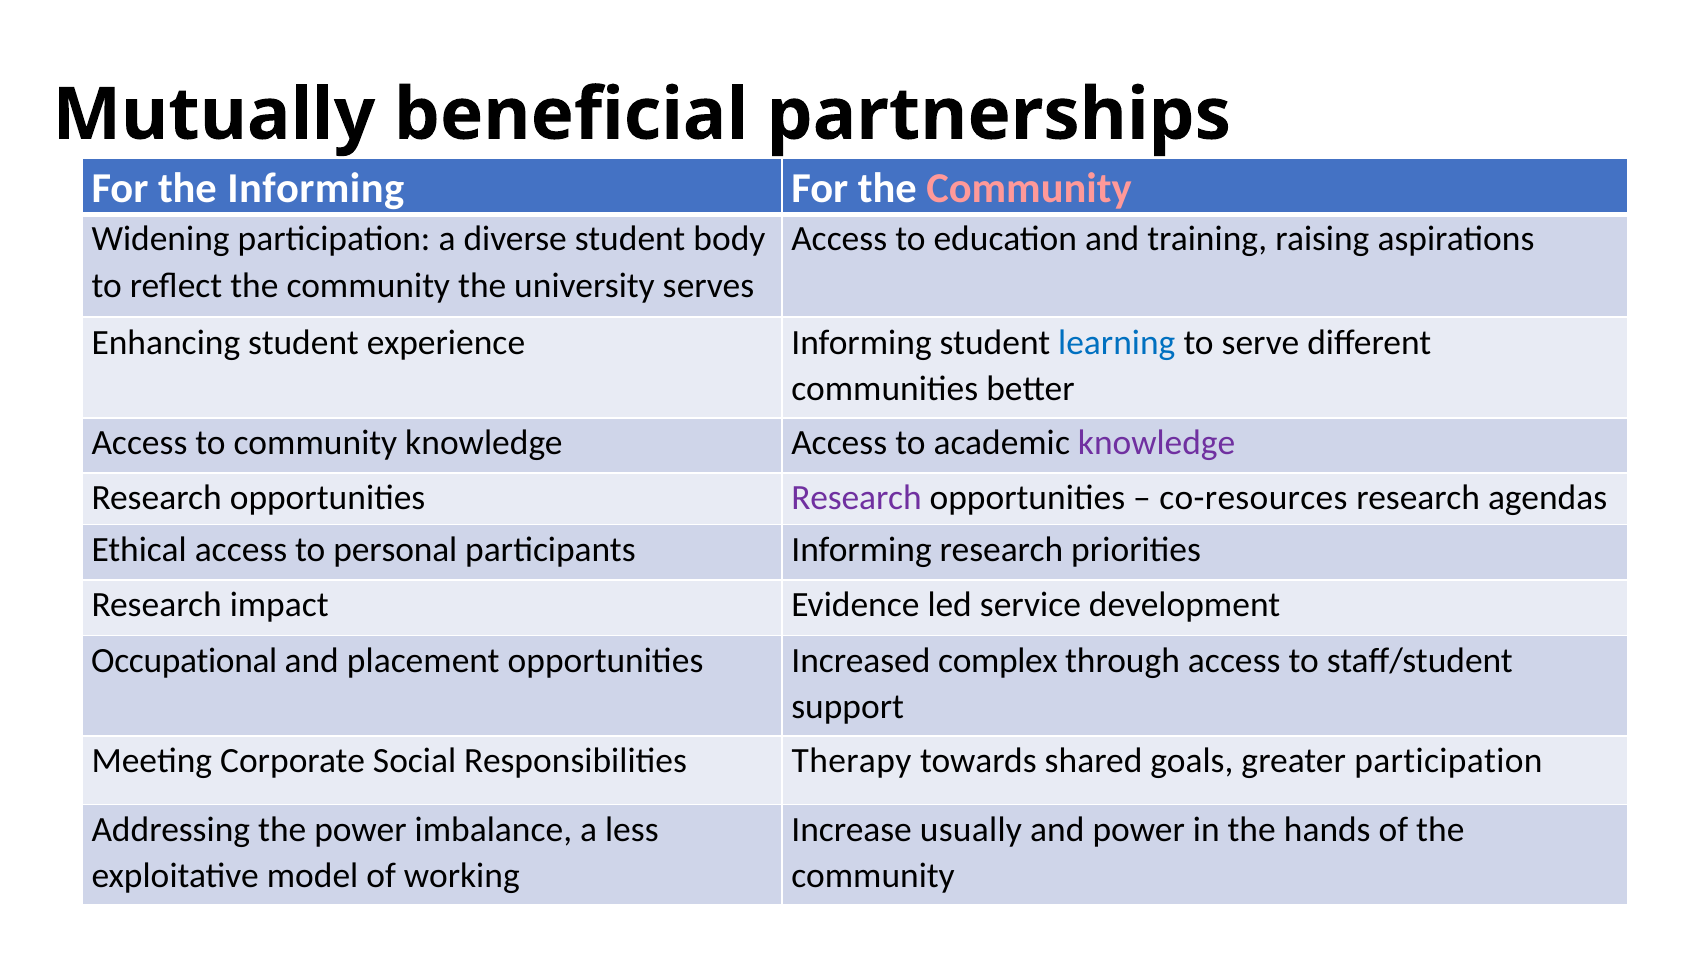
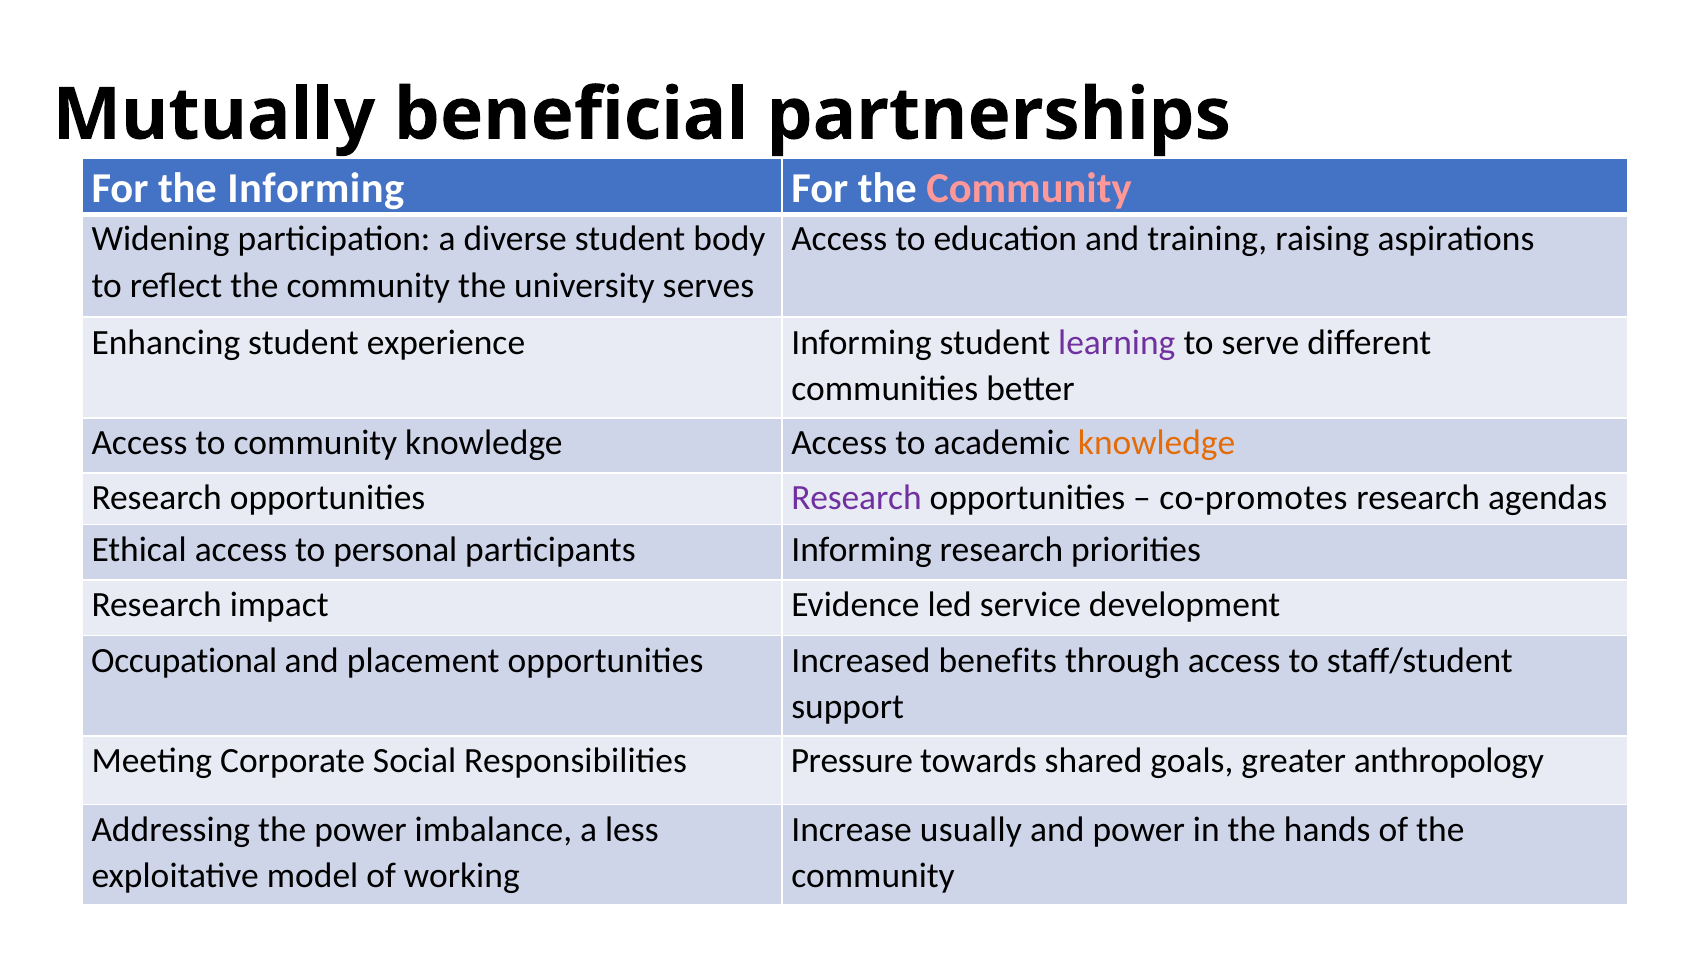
learning colour: blue -> purple (1117, 342)
knowledge colour: purple -> orange (1157, 443)
co-resources: co-resources -> co-promotes (1253, 498)
complex: complex -> benefits (998, 660)
Therapy: Therapy -> Pressure (852, 761)
greater participation: participation -> anthropology (1449, 761)
